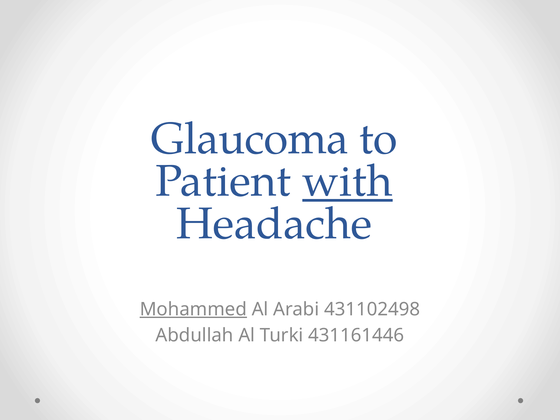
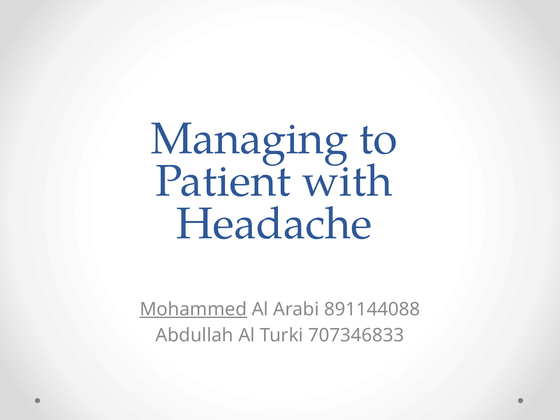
Glaucoma: Glaucoma -> Managing (250, 139)
with underline: present -> none (347, 181)
431102498: 431102498 -> 891144088 (372, 309)
431161446: 431161446 -> 707346833 (356, 335)
